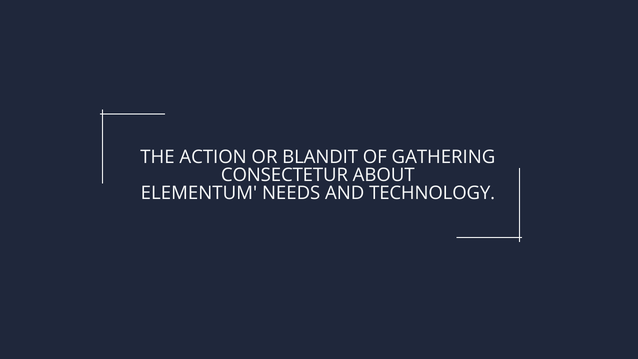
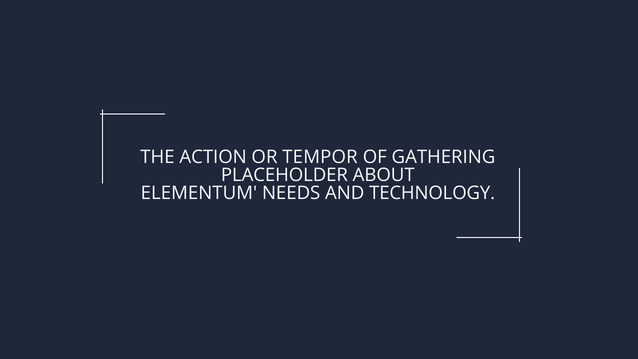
BLANDIT: BLANDIT -> TEMPOR (320, 157)
CONSECTETUR: CONSECTETUR -> PLACEHOLDER (284, 175)
